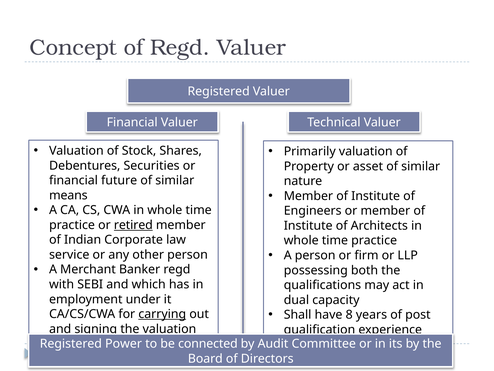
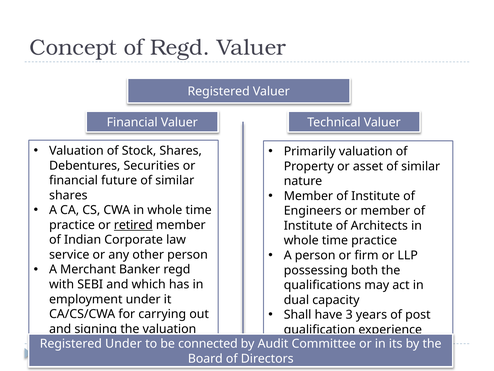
means: means -> shares (68, 195)
8: 8 -> 3 (349, 314)
carrying underline: present -> none (162, 314)
Power: Power -> Under (124, 343)
